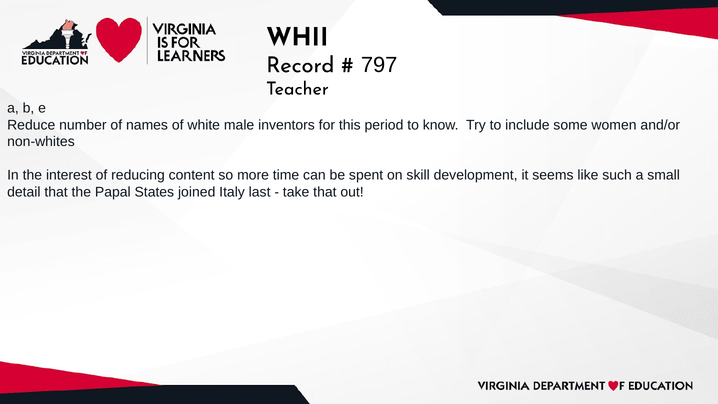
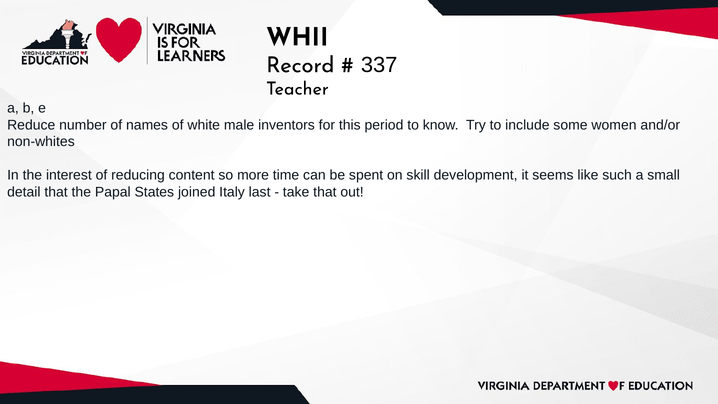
797: 797 -> 337 (379, 65)
